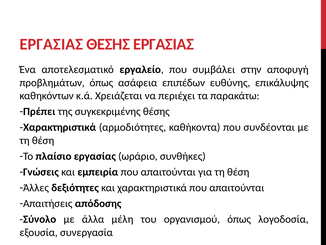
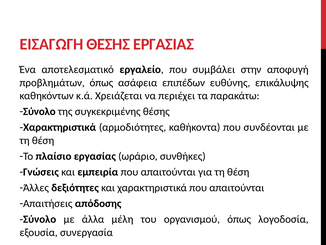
ΕΡΓΑΣΙΑΣ: ΕΡΓΑΣΙΑΣ -> ΕΙΣΑΓΩΓΗ (51, 44)
Πρέπει: Πρέπει -> Σύνολο (39, 111)
